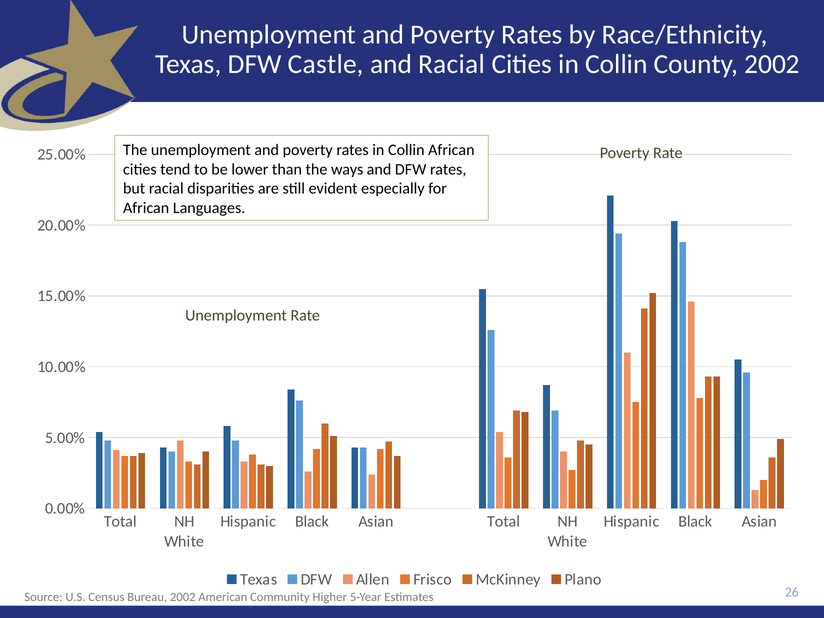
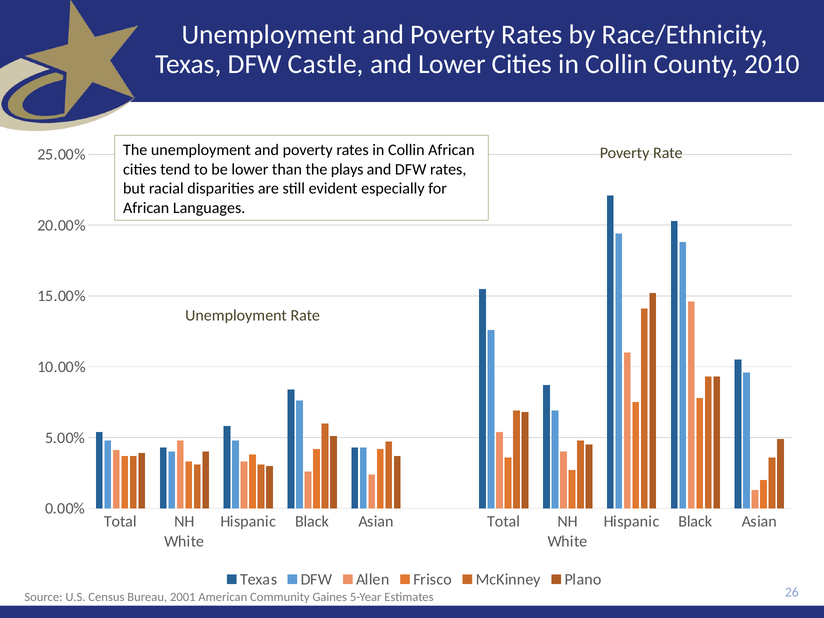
and Racial: Racial -> Lower (452, 64)
County 2002: 2002 -> 2010 (772, 64)
ways: ways -> plays (347, 169)
Bureau 2002: 2002 -> 2001 (183, 597)
Higher: Higher -> Gaines (330, 597)
